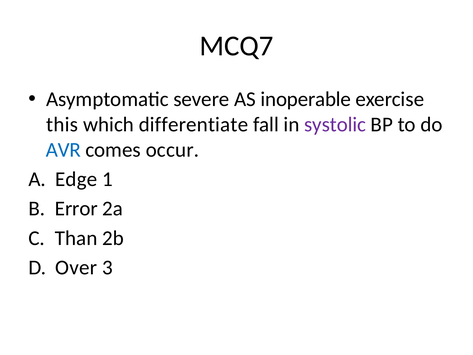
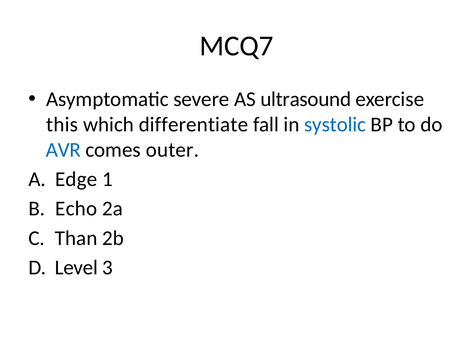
inoperable: inoperable -> ultrasound (306, 99)
systolic colour: purple -> blue (335, 124)
occur: occur -> outer (172, 150)
Error: Error -> Echo (76, 209)
Over: Over -> Level (76, 267)
